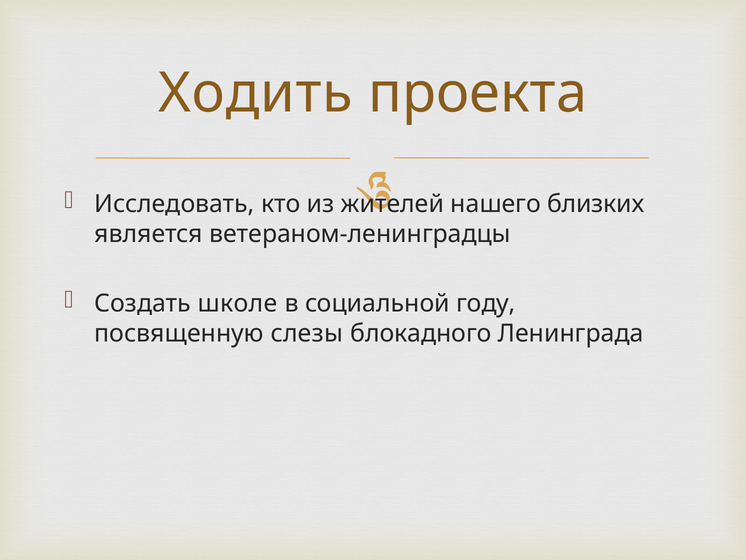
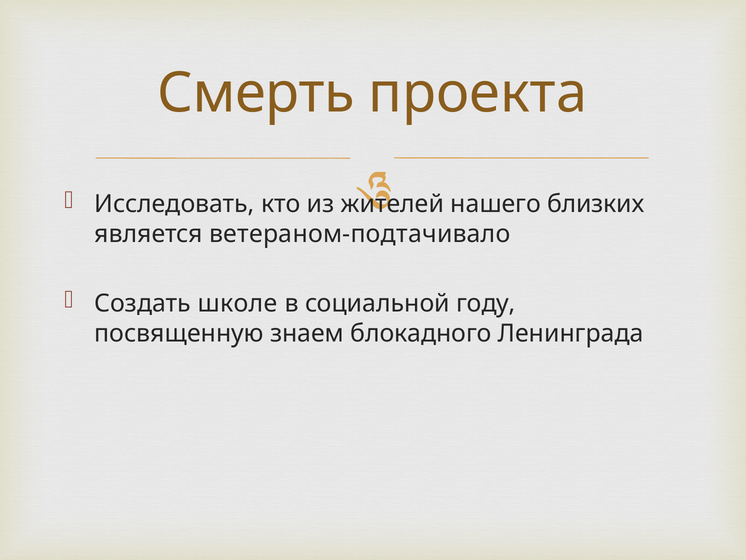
Ходить: Ходить -> Смерть (256, 93)
ветераном-ленинградцы: ветераном-ленинградцы -> ветераном-подтачивало (360, 234)
слезы: слезы -> знаем (307, 333)
